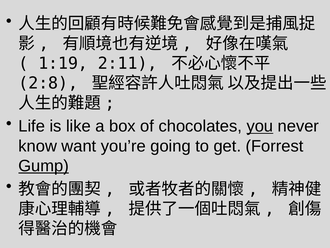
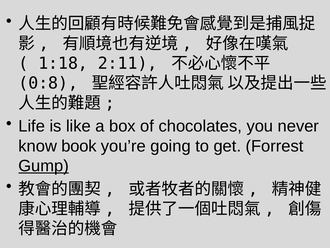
1:19: 1:19 -> 1:18 (63, 63)
2:8: 2:8 -> 0:8 (48, 83)
you underline: present -> none (260, 126)
want: want -> book (79, 146)
